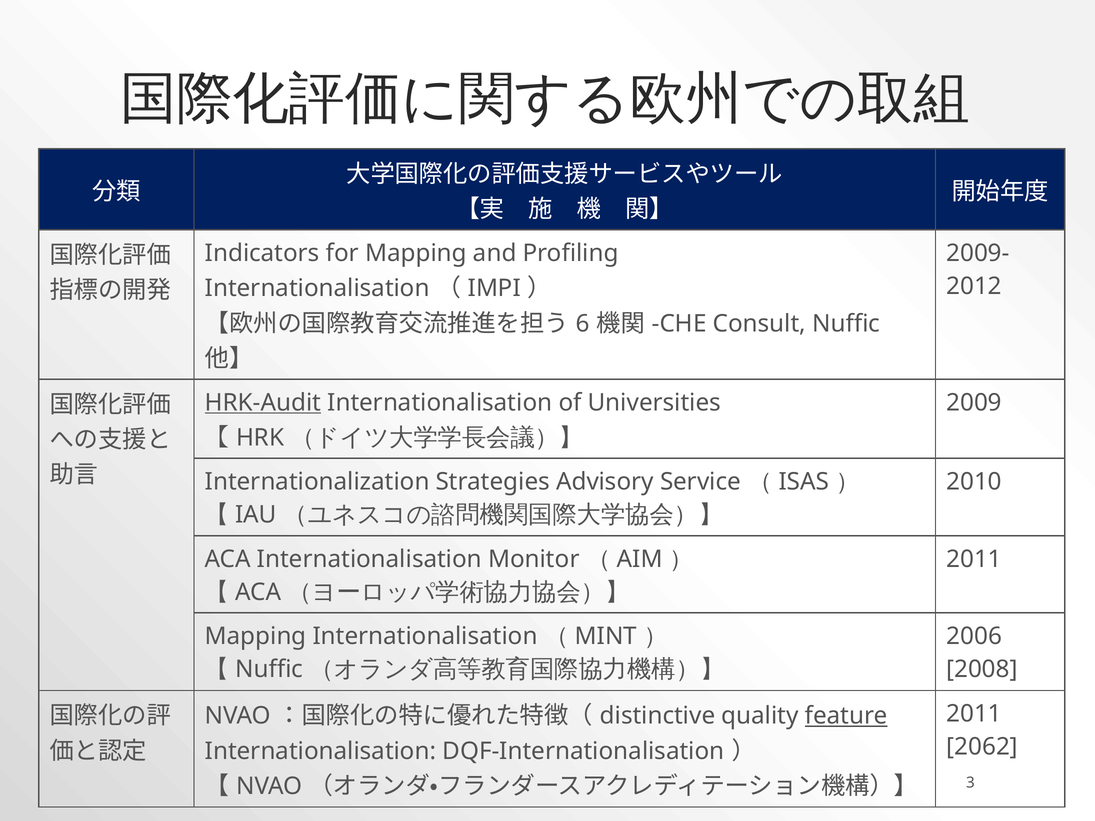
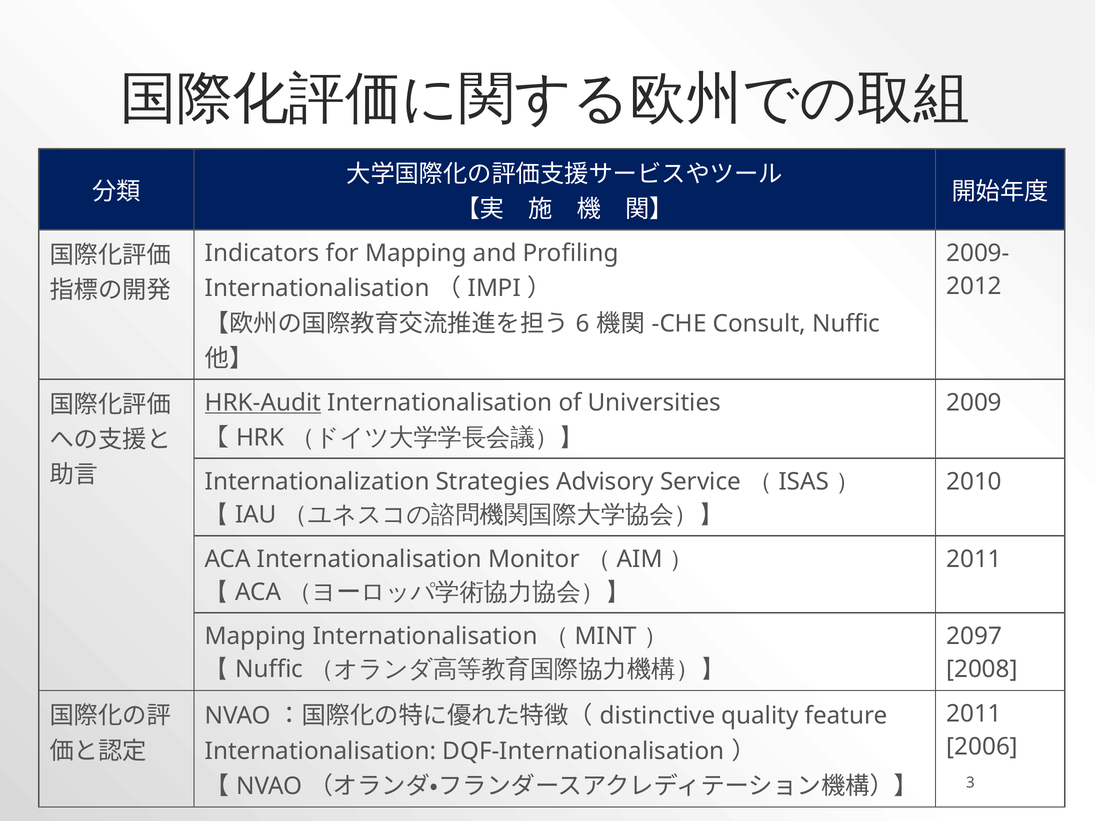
2006: 2006 -> 2097 (974, 636)
feature underline: present -> none (846, 716)
2062: 2062 -> 2006 (982, 747)
